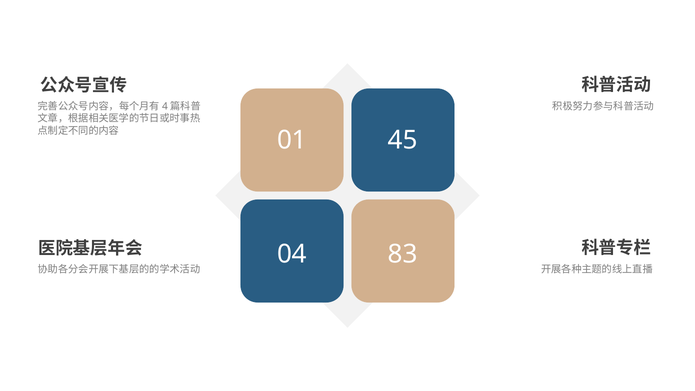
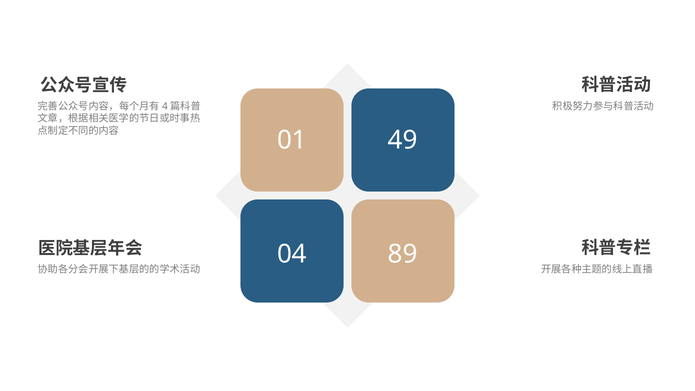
45: 45 -> 49 (403, 140)
83: 83 -> 89 (403, 254)
